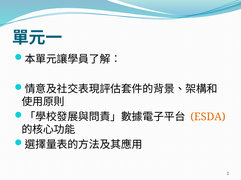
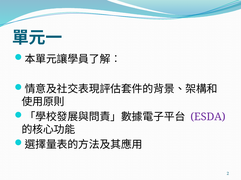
ESDA colour: orange -> purple (208, 117)
